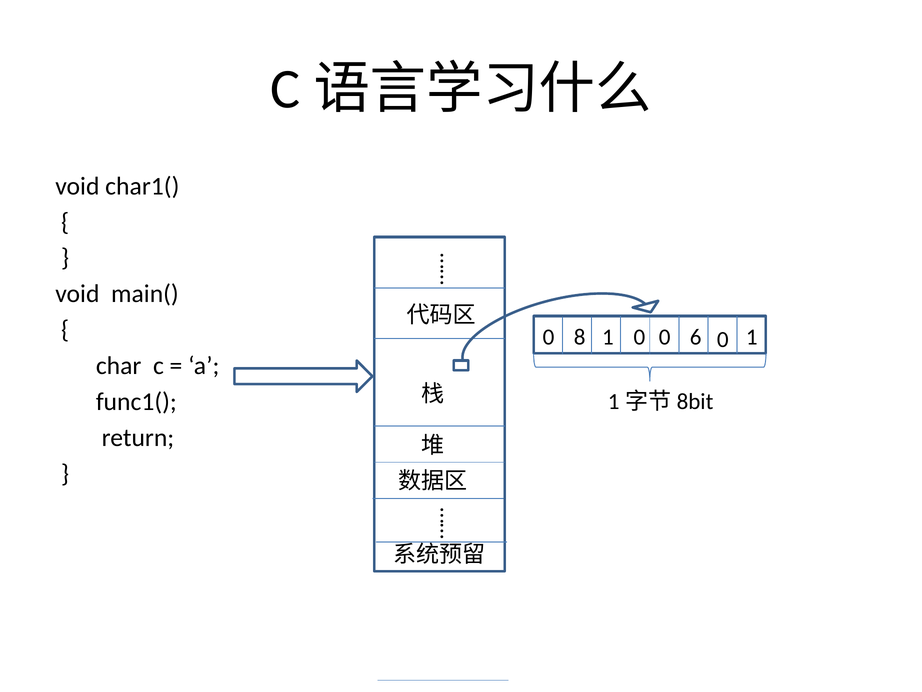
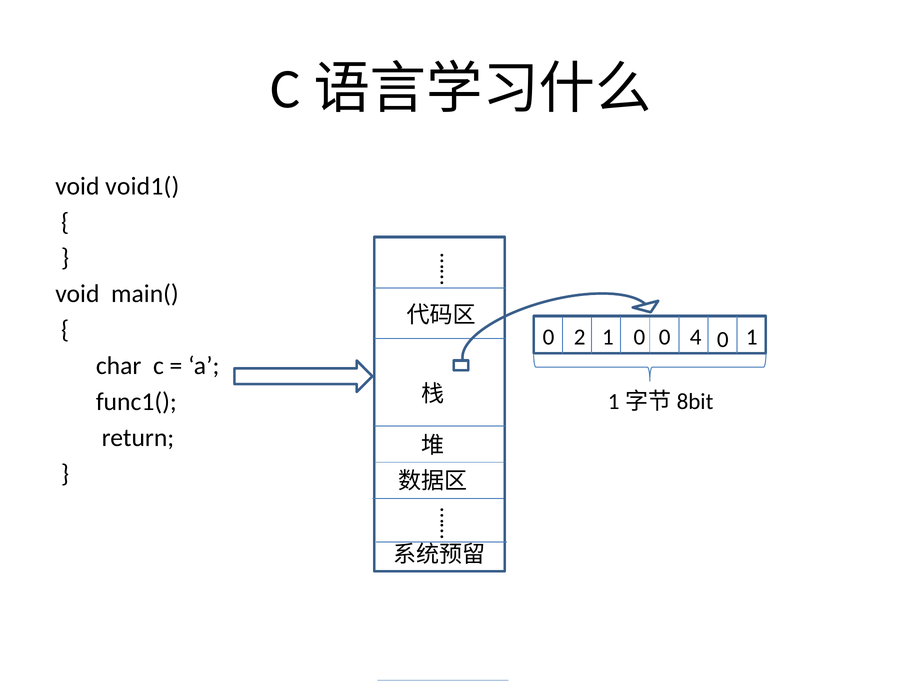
char1(: char1( -> void1( (142, 186)
8: 8 -> 2 (580, 337)
6: 6 -> 4 (696, 337)
